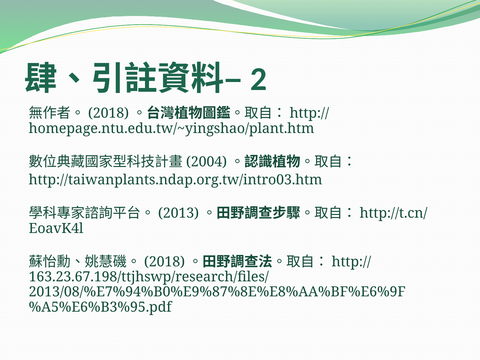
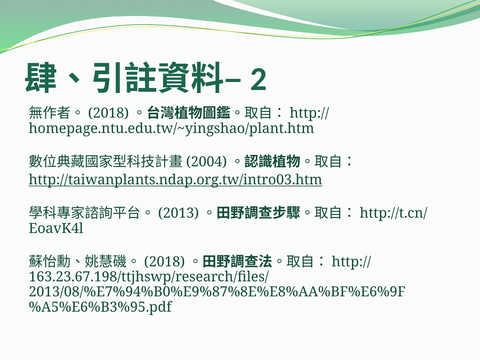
http://taiwanplants.ndap.org.tw/intro03.htm underline: none -> present (176, 180)
